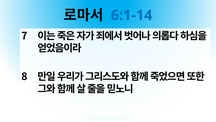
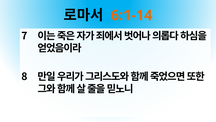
6:1-14 colour: blue -> orange (132, 15)
